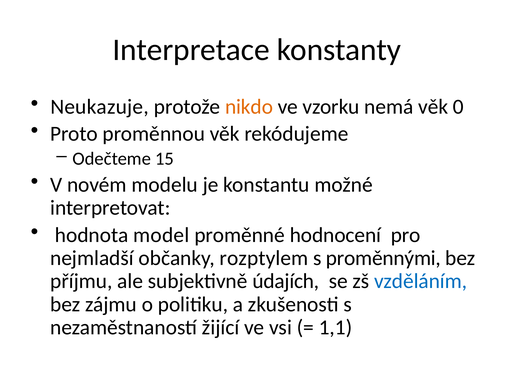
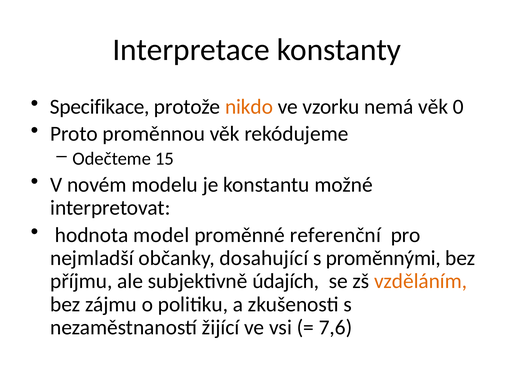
Neukazuje: Neukazuje -> Specifikace (100, 107)
hodnocení: hodnocení -> referenční (335, 235)
rozptylem: rozptylem -> dosahující (264, 258)
vzděláním colour: blue -> orange (421, 282)
1,1: 1,1 -> 7,6 (335, 328)
